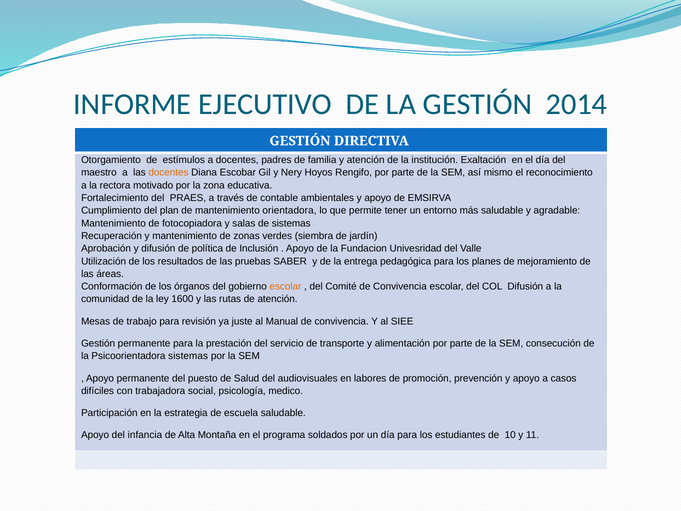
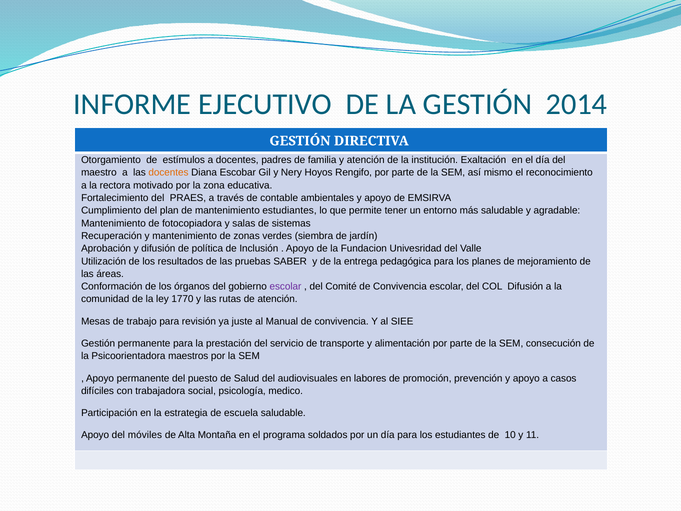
mantenimiento orientadora: orientadora -> estudiantes (290, 210)
escolar colour: orange -> purple (285, 286)
1600: 1600 -> 1770 (182, 299)
Psicoorientadora sistemas: sistemas -> maestros (188, 356)
infancia: infancia -> móviles (145, 435)
